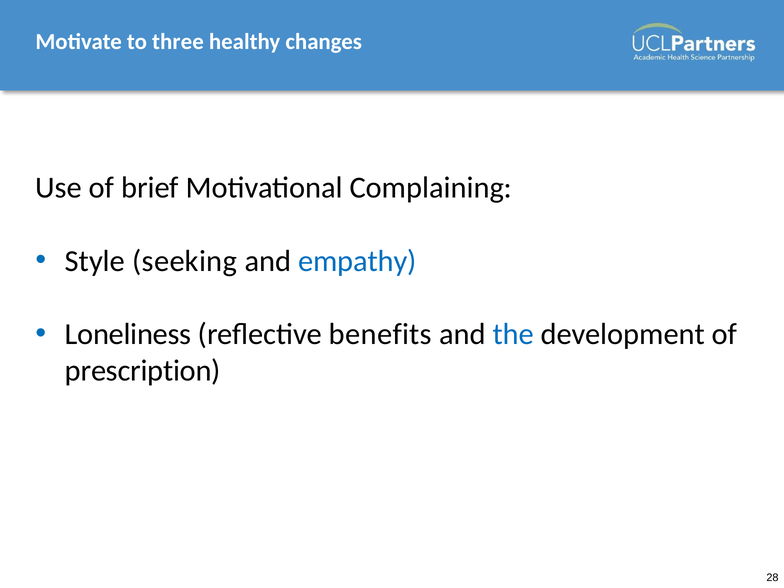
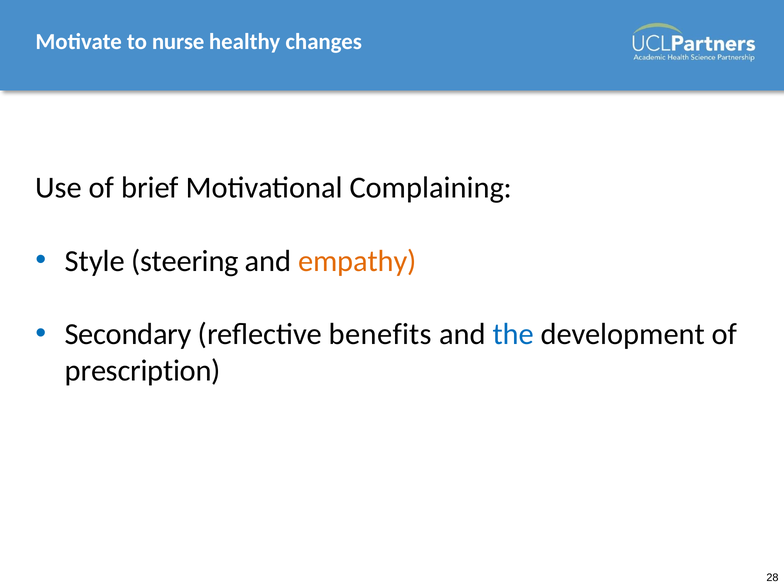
three: three -> nurse (178, 42)
seeking: seeking -> steering (185, 261)
empathy colour: blue -> orange (357, 261)
Loneliness: Loneliness -> Secondary (128, 334)
